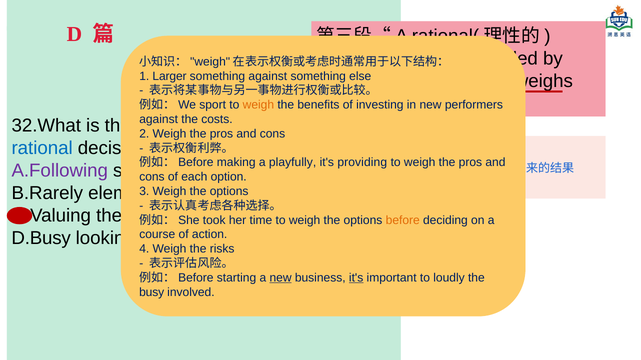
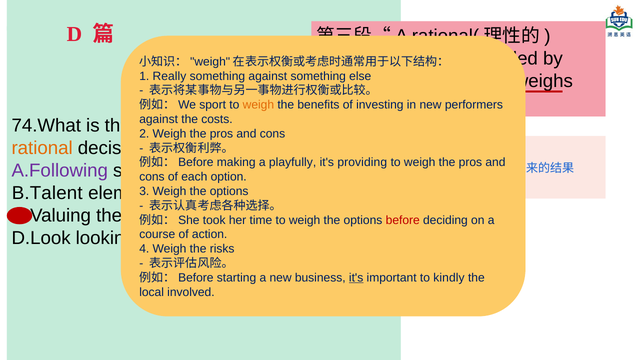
Larger: Larger -> Really (169, 76)
32.What: 32.What -> 74.What (46, 126)
rational colour: blue -> orange (42, 148)
B.Rarely: B.Rarely -> B.Talent (47, 193)
before colour: orange -> red (403, 220)
D.Busy: D.Busy -> D.Look (41, 238)
new underline: present -> none (281, 278)
loudly: loudly -> kindly (449, 278)
busy: busy -> local (152, 293)
